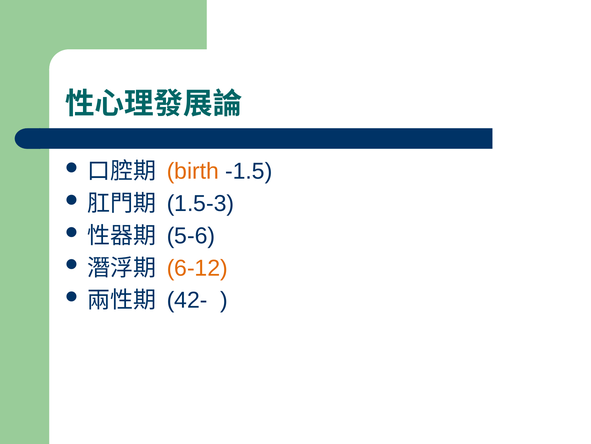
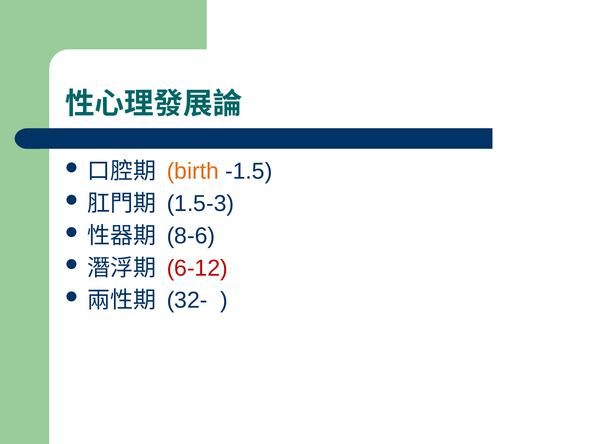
5-6: 5-6 -> 8-6 (191, 235)
6-12 colour: orange -> red (197, 268)
42-: 42- -> 32- (187, 300)
